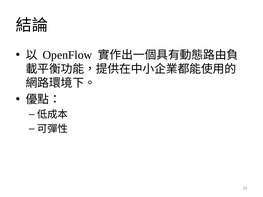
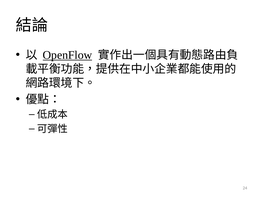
OpenFlow underline: none -> present (67, 55)
